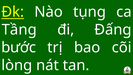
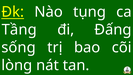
bước: bước -> sống (19, 47)
